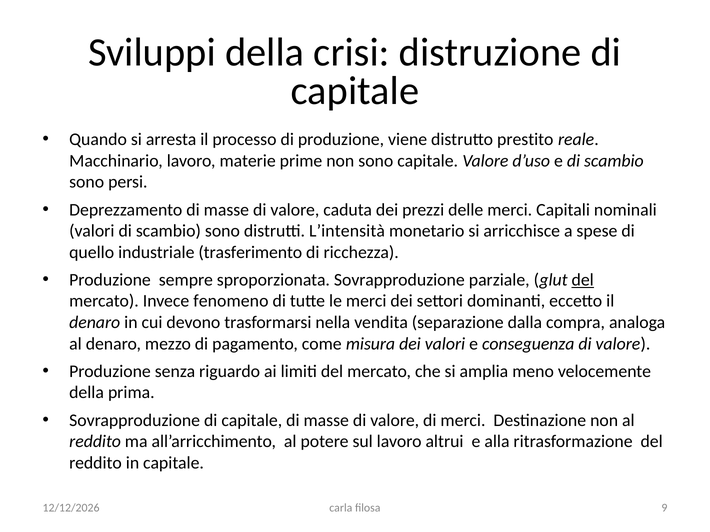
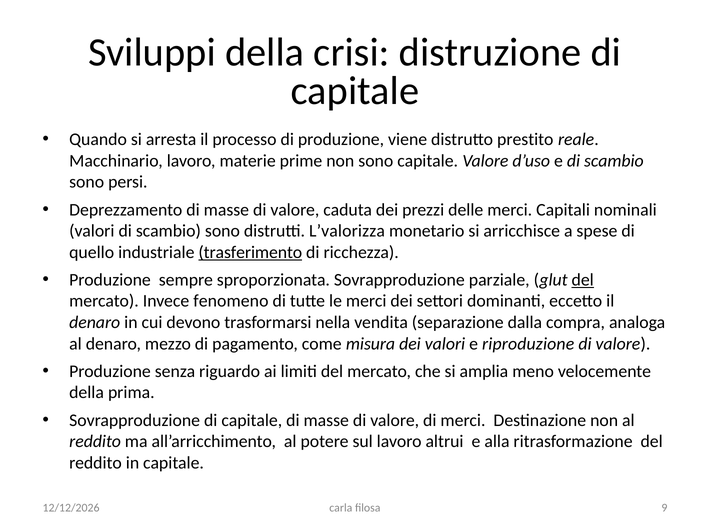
L’intensità: L’intensità -> L’valorizza (347, 231)
trasferimento underline: none -> present (250, 253)
conseguenza: conseguenza -> riproduzione (528, 344)
